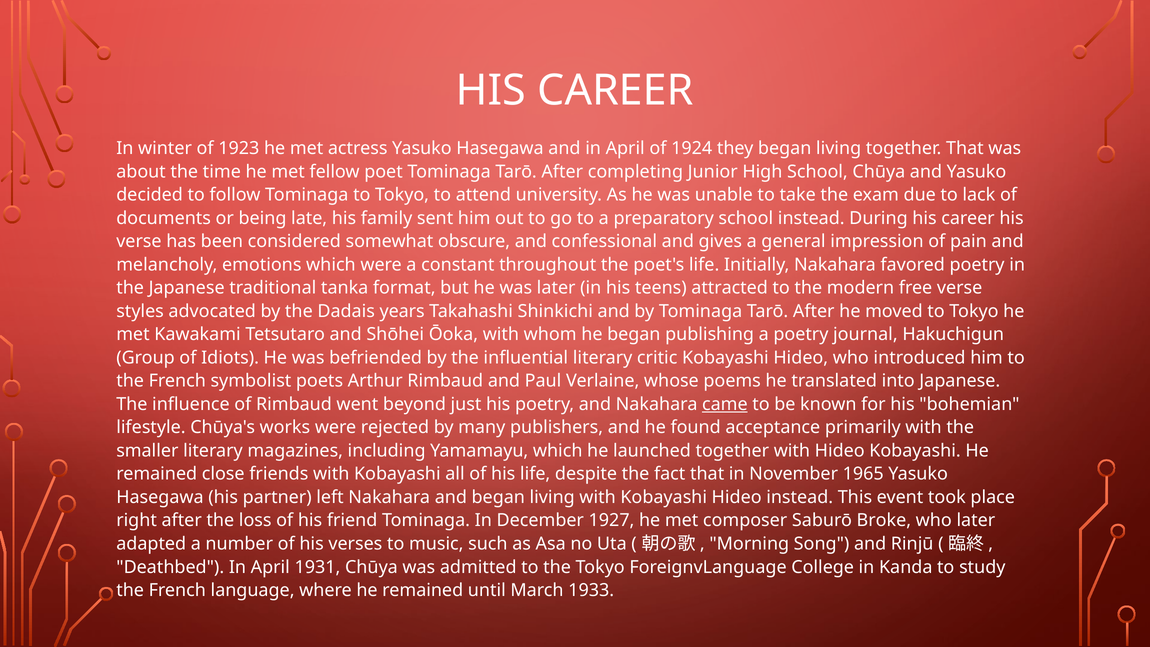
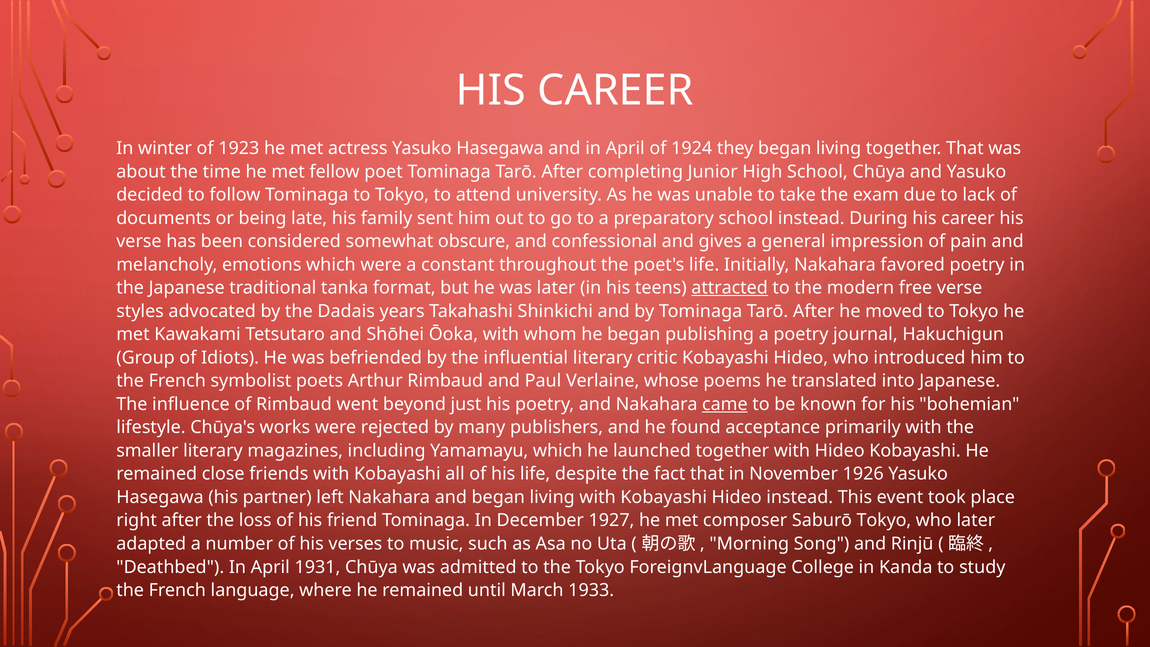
attracted underline: none -> present (730, 288)
1965: 1965 -> 1926 (863, 474)
Saburō Broke: Broke -> Tokyo (884, 520)
